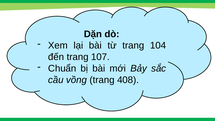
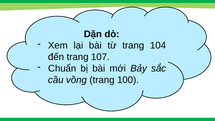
408: 408 -> 100 (128, 80)
